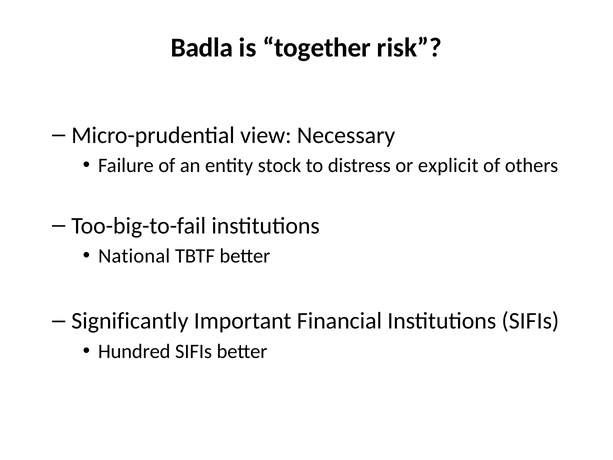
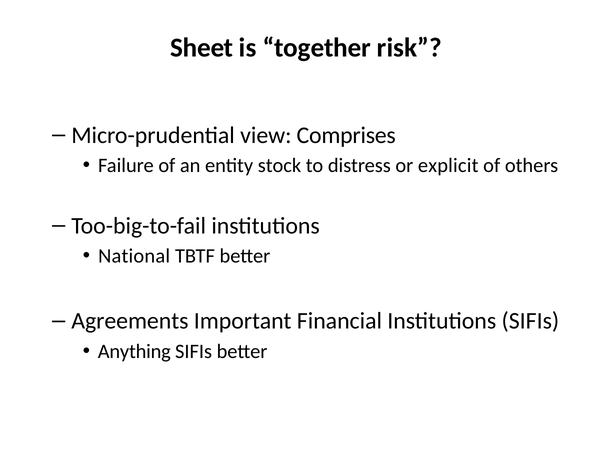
Badla: Badla -> Sheet (202, 48)
Necessary: Necessary -> Comprises (346, 135)
Significantly: Significantly -> Agreements (130, 321)
Hundred: Hundred -> Anything (134, 351)
